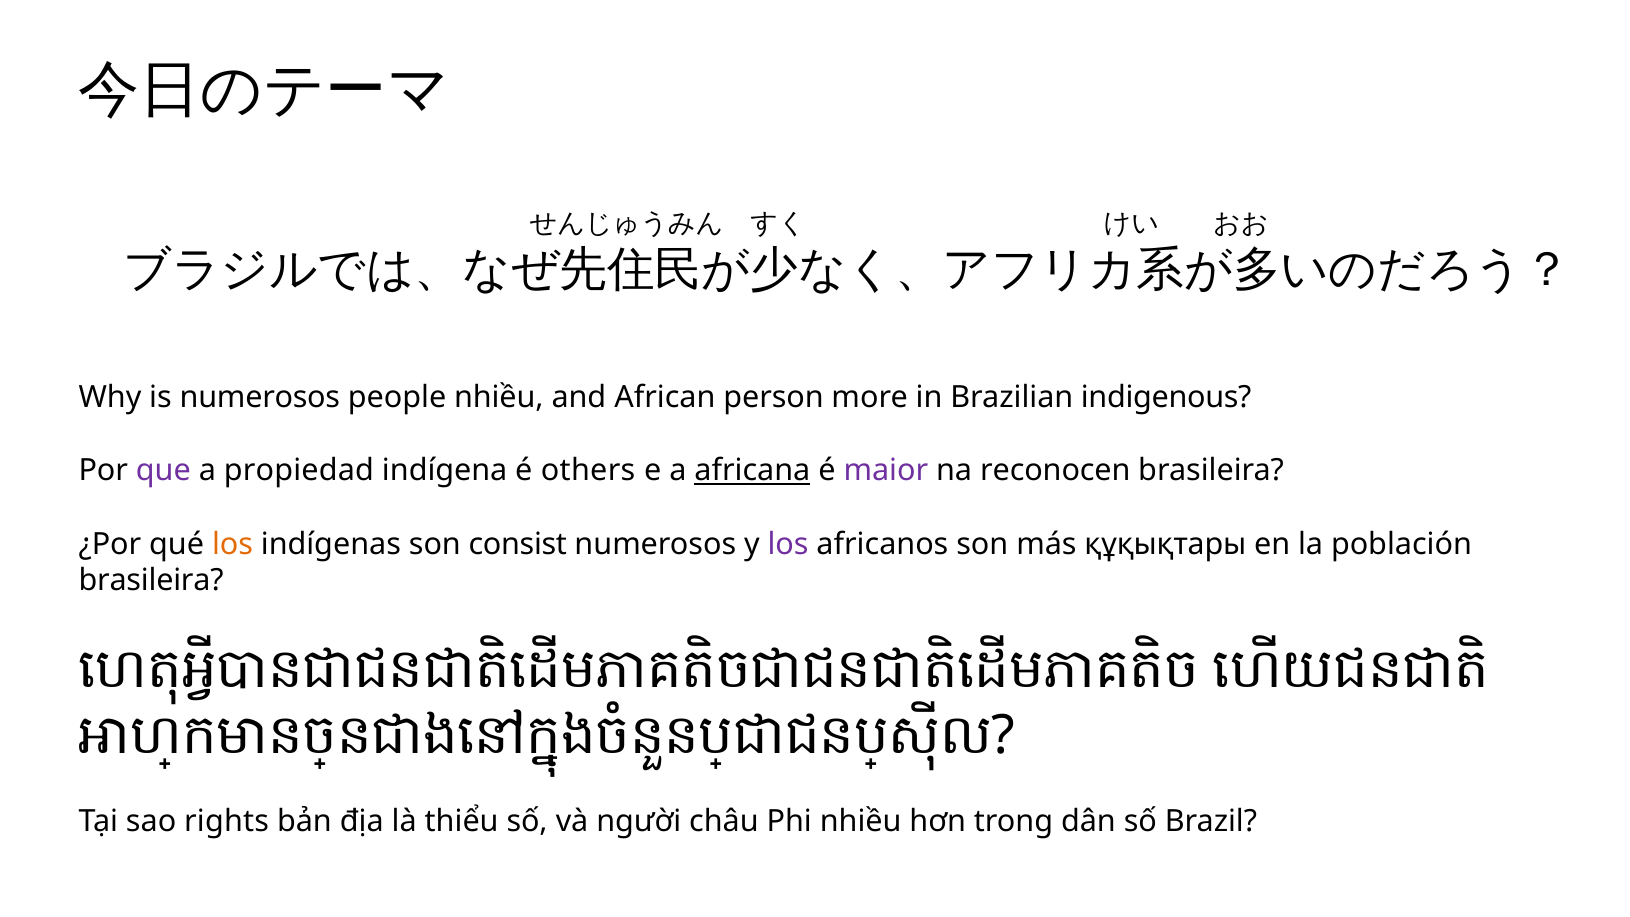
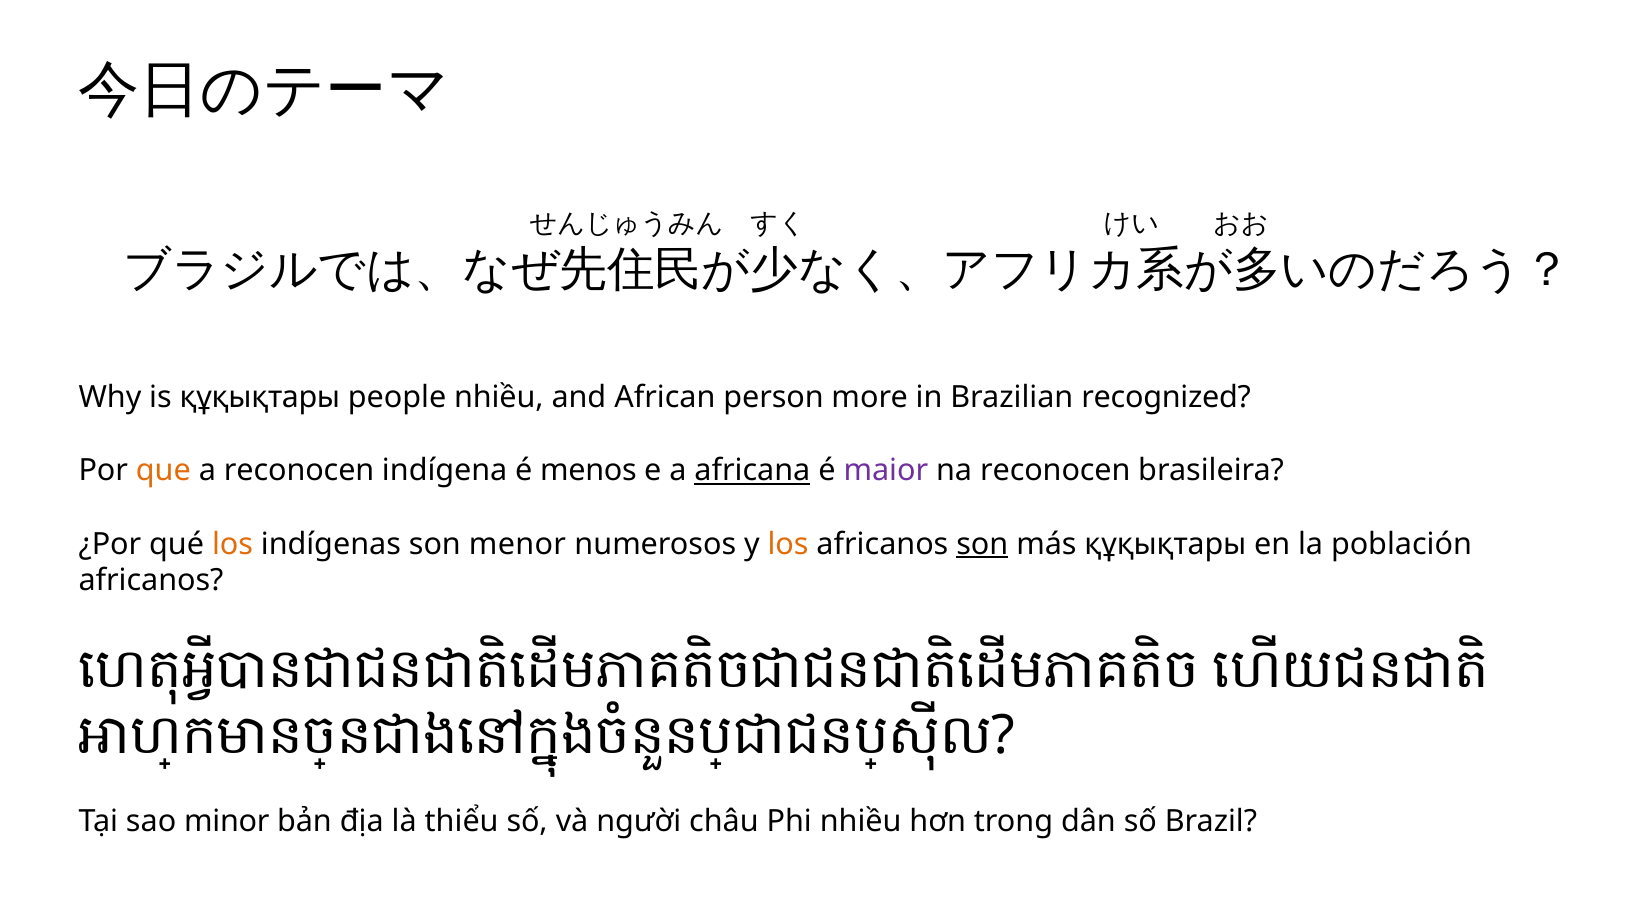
is numerosos: numerosos -> құқықтары (260, 397)
indigenous: indigenous -> recognized (1166, 397)
que colour: purple -> orange (163, 471)
a propiedad: propiedad -> reconocen (299, 471)
others: others -> menos (588, 471)
consist: consist -> menor (517, 544)
los colour: purple -> orange (788, 544)
son underline: none -> present (982, 544)
brasileira: brasileira -> africanos (151, 581)
rights: rights -> minor (227, 821)
